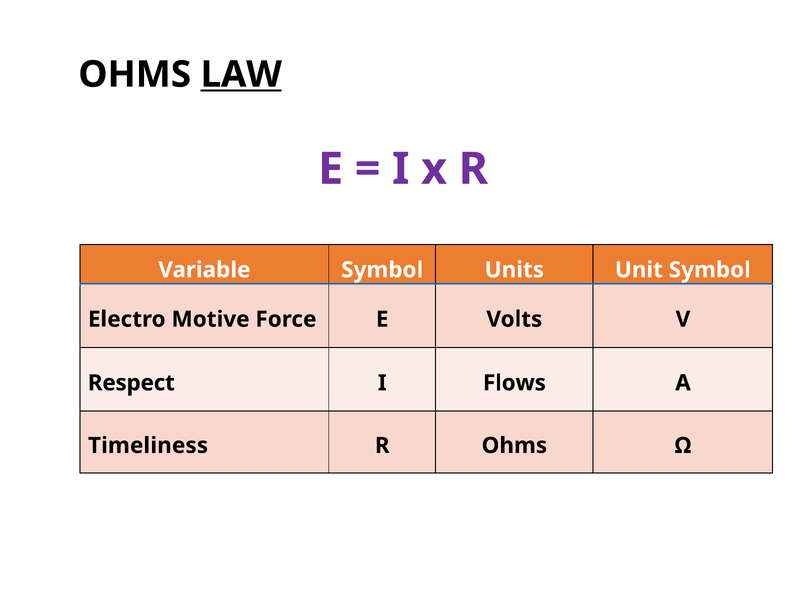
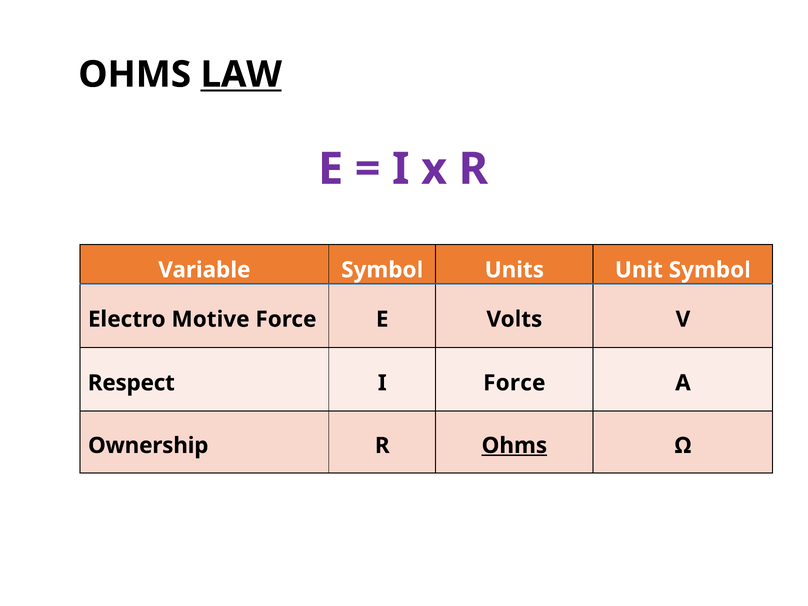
I Flows: Flows -> Force (514, 383)
Timeliness: Timeliness -> Ownership (148, 446)
Ohms underline: none -> present (514, 446)
